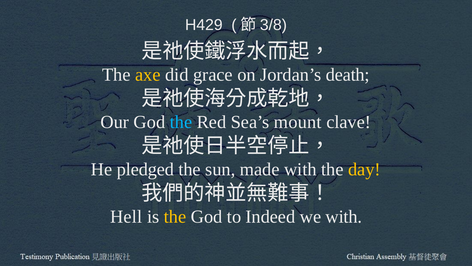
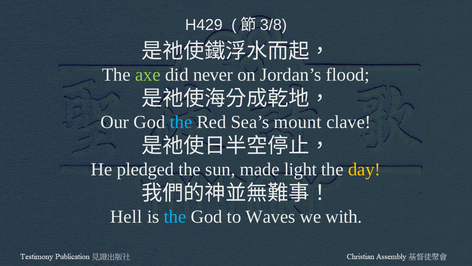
axe colour: yellow -> light green (148, 75)
grace: grace -> never (213, 75)
death: death -> flood (348, 75)
made with: with -> light (300, 169)
the colour: yellow -> light blue (175, 216)
Indeed: Indeed -> Waves (270, 216)
